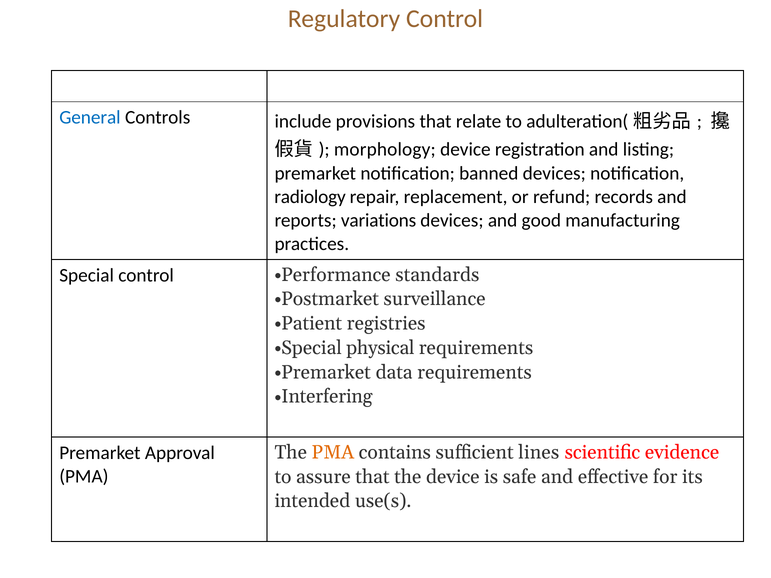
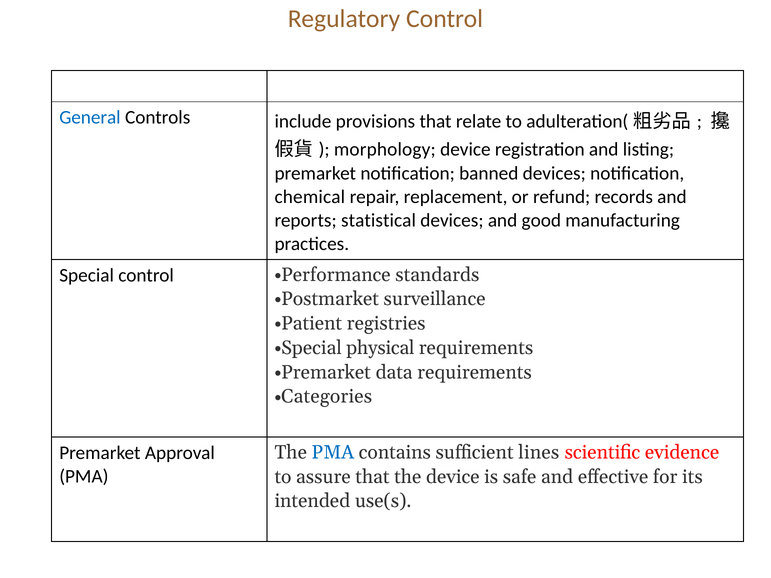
radiology: radiology -> chemical (310, 197)
variations: variations -> statistical (378, 221)
Interfering: Interfering -> Categories (327, 397)
PMA colour: orange -> blue (333, 452)
